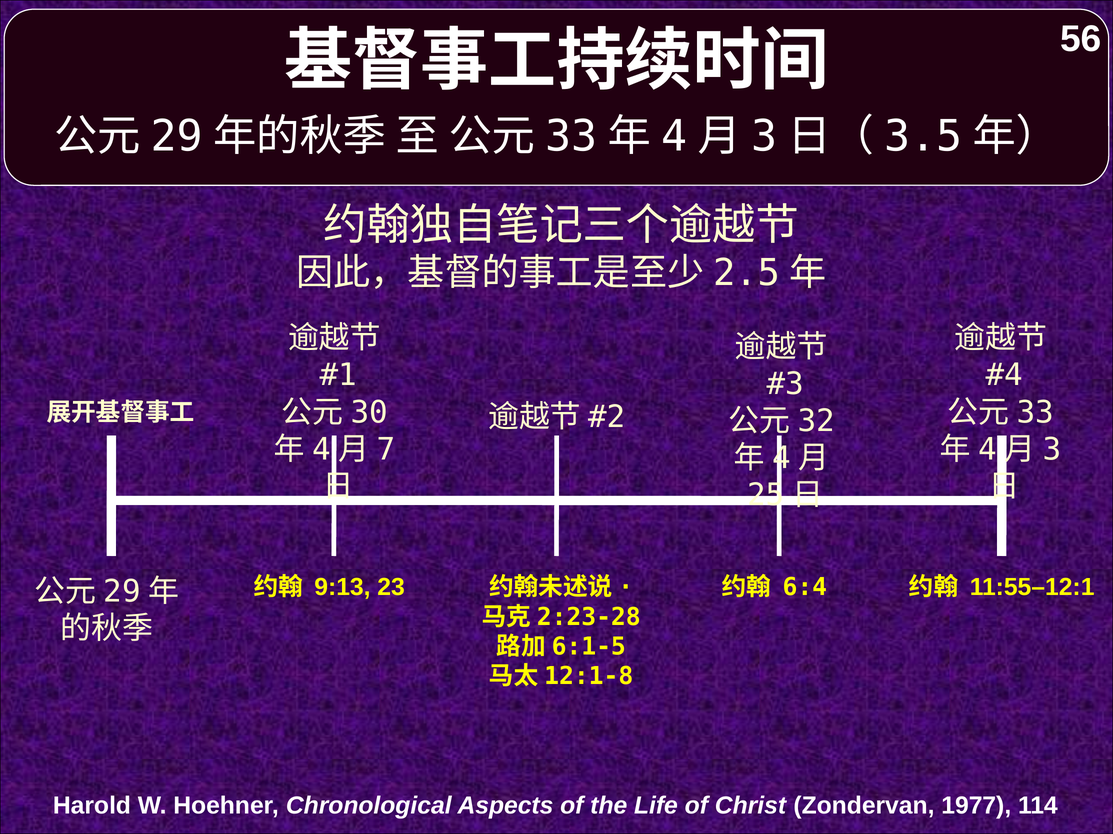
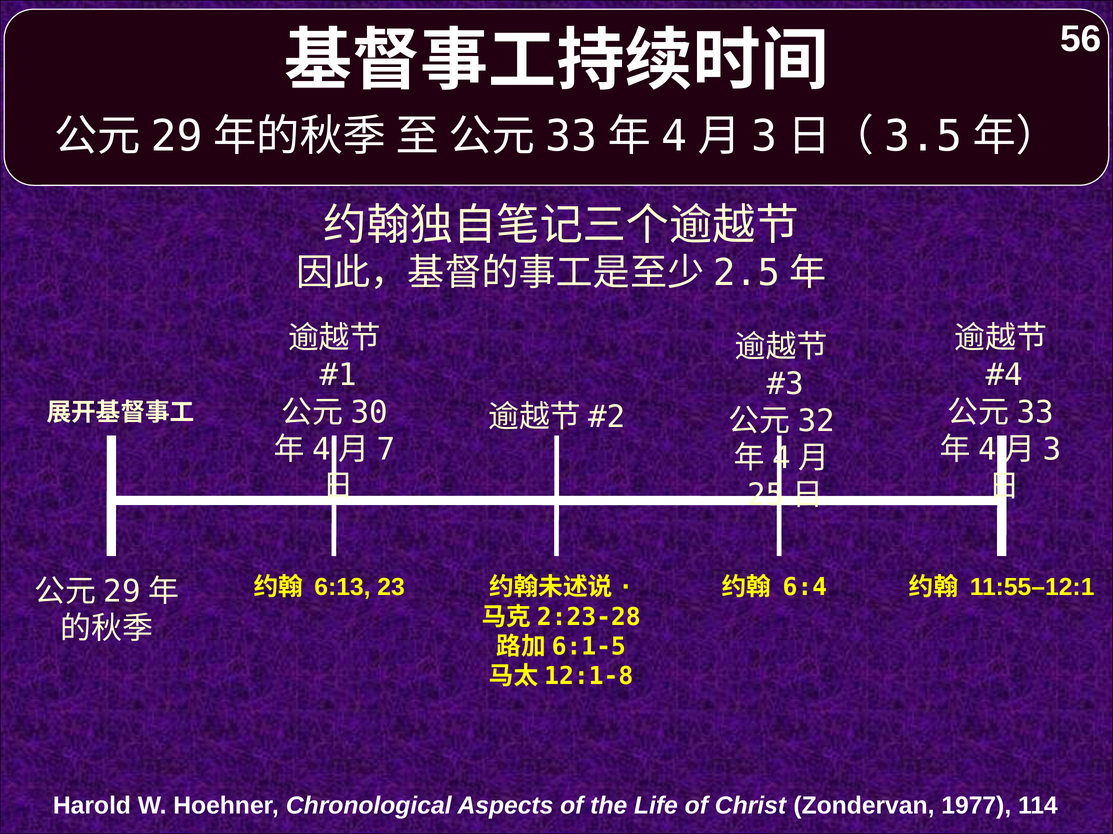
9:13: 9:13 -> 6:13 (342, 588)
